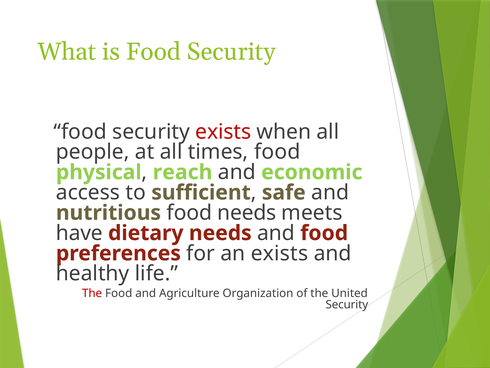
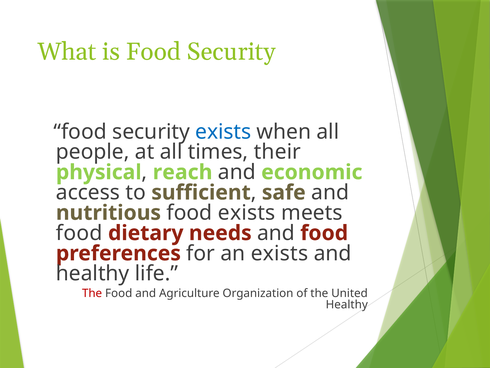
exists colour: red -> blue (223, 132)
times food: food -> their (277, 152)
food needs: needs -> exists (247, 213)
have: have -> food (79, 233)
Security: Security -> Healthy (347, 304)
